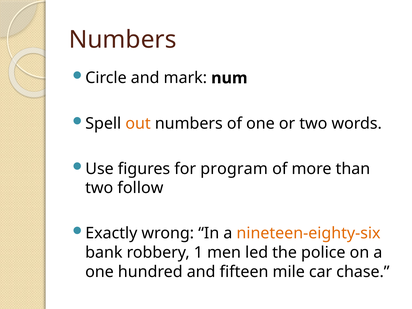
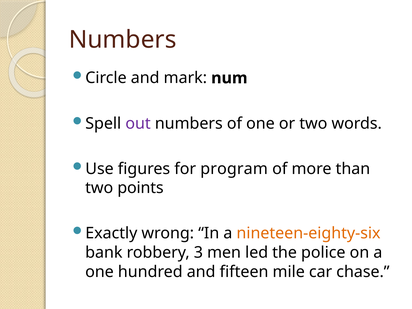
out colour: orange -> purple (138, 123)
follow: follow -> points (140, 188)
1: 1 -> 3 (198, 253)
